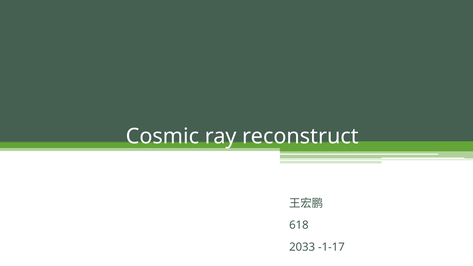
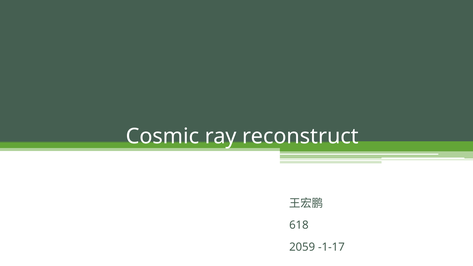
2033: 2033 -> 2059 (302, 247)
